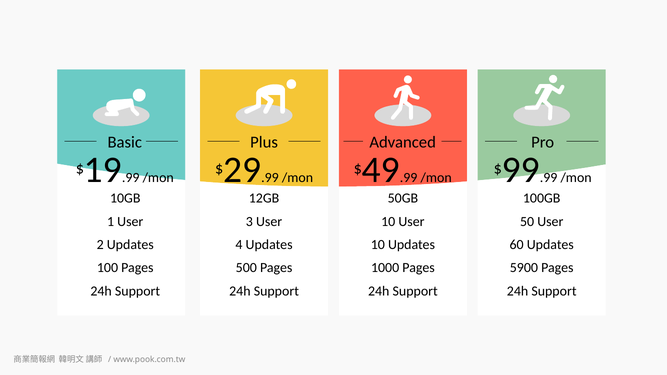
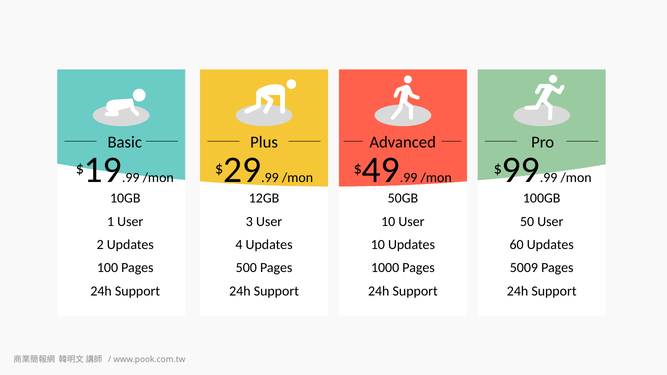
5900: 5900 -> 5009 (524, 268)
